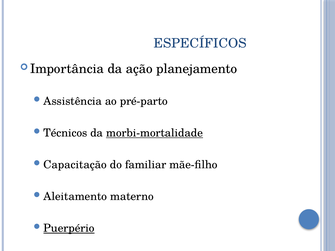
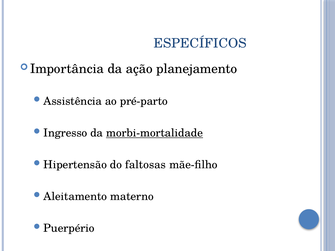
Técnicos: Técnicos -> Ingresso (65, 133)
Capacitação: Capacitação -> Hipertensão (75, 165)
familiar: familiar -> faltosas (146, 165)
Puerpério underline: present -> none (69, 229)
